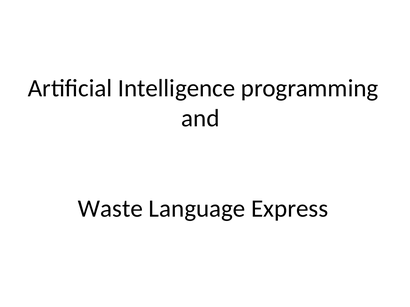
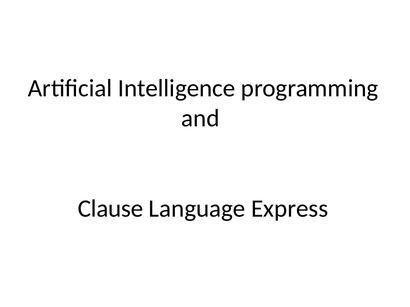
Waste: Waste -> Clause (111, 209)
